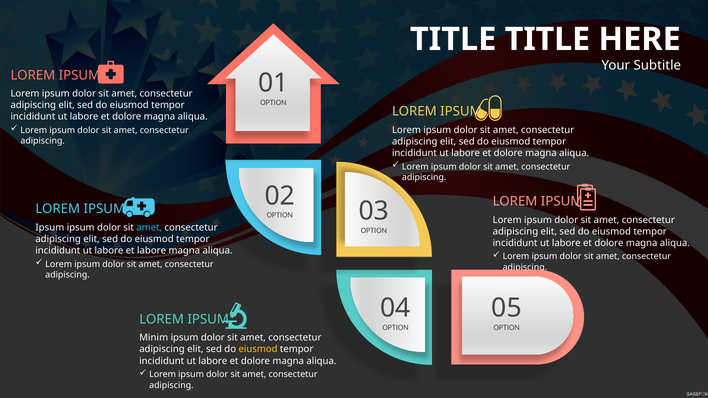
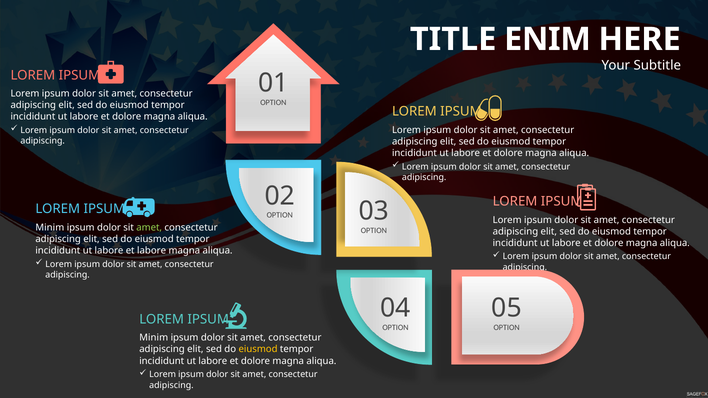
TITLE TITLE: TITLE -> ENIM (547, 39)
Ipsum: Ipsum -> Minim (50, 228)
amet colour: light blue -> light green (149, 228)
